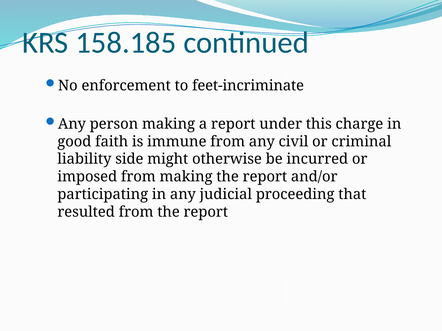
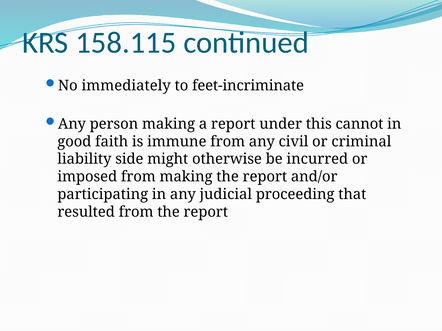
158.185: 158.185 -> 158.115 (126, 43)
enforcement: enforcement -> immediately (126, 86)
charge: charge -> cannot (359, 124)
